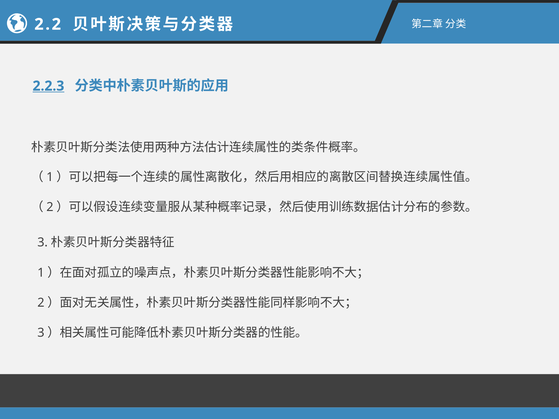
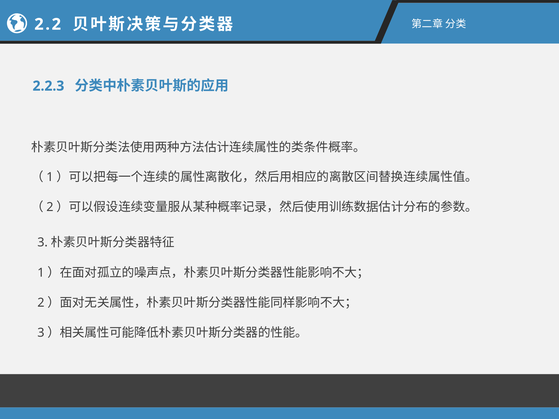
2.2.3 underline: present -> none (48, 86)
